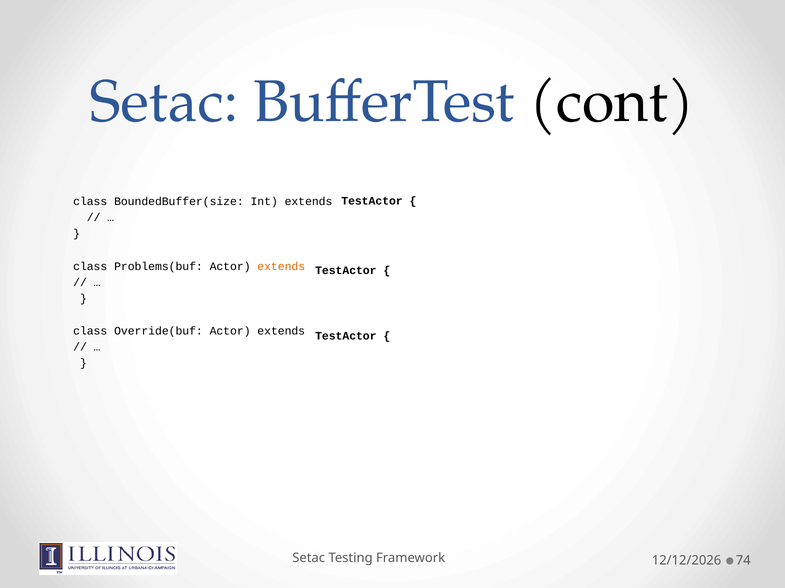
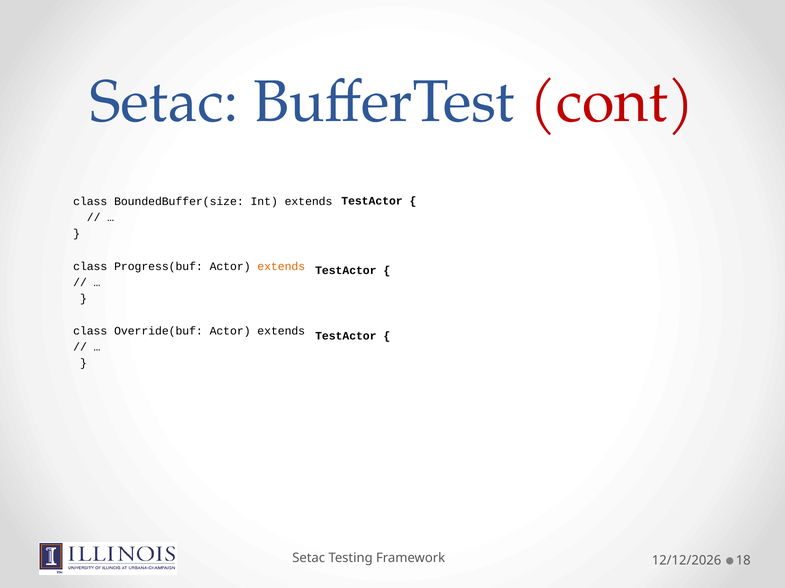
cont colour: black -> red (612, 102)
Problems(buf: Problems(buf -> Progress(buf (158, 267)
74: 74 -> 18 (743, 561)
